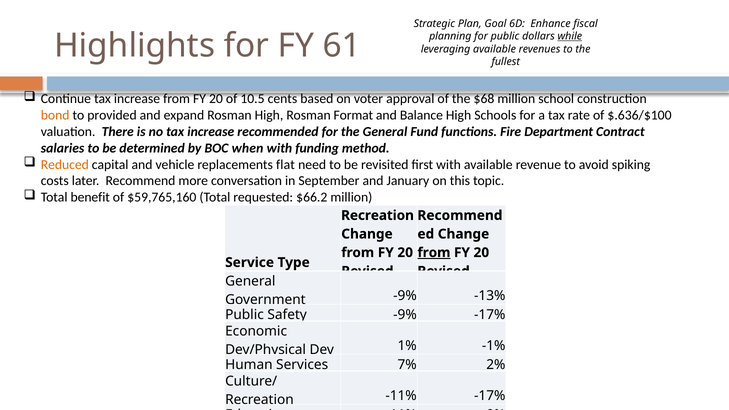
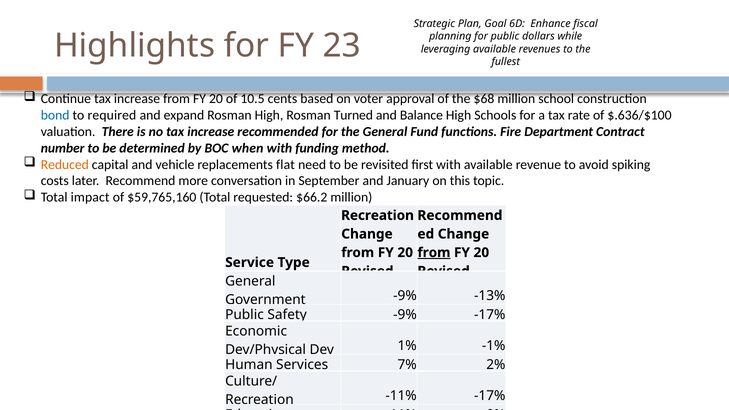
while underline: present -> none (570, 36)
61: 61 -> 23 (342, 46)
bond colour: orange -> blue (55, 115)
provided: provided -> required (112, 115)
Format: Format -> Turned (353, 115)
salaries: salaries -> number (63, 148)
benefit: benefit -> impact (90, 197)
